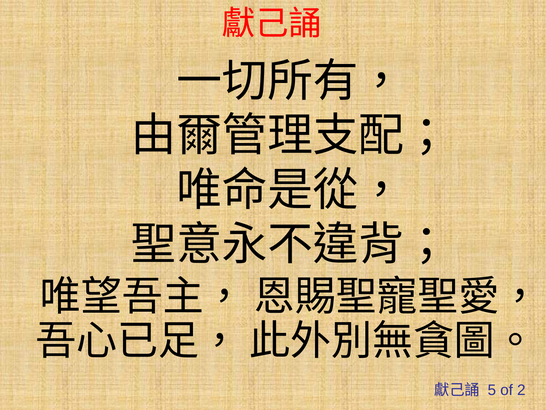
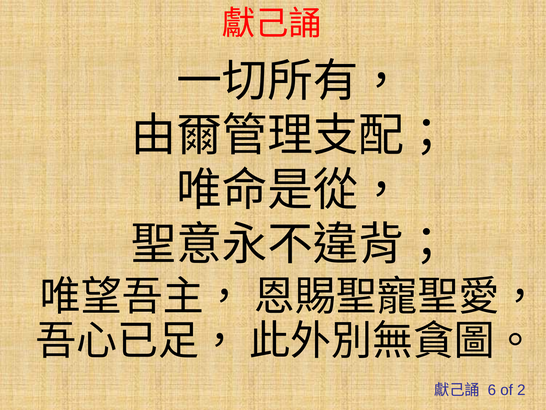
5: 5 -> 6 (492, 390)
